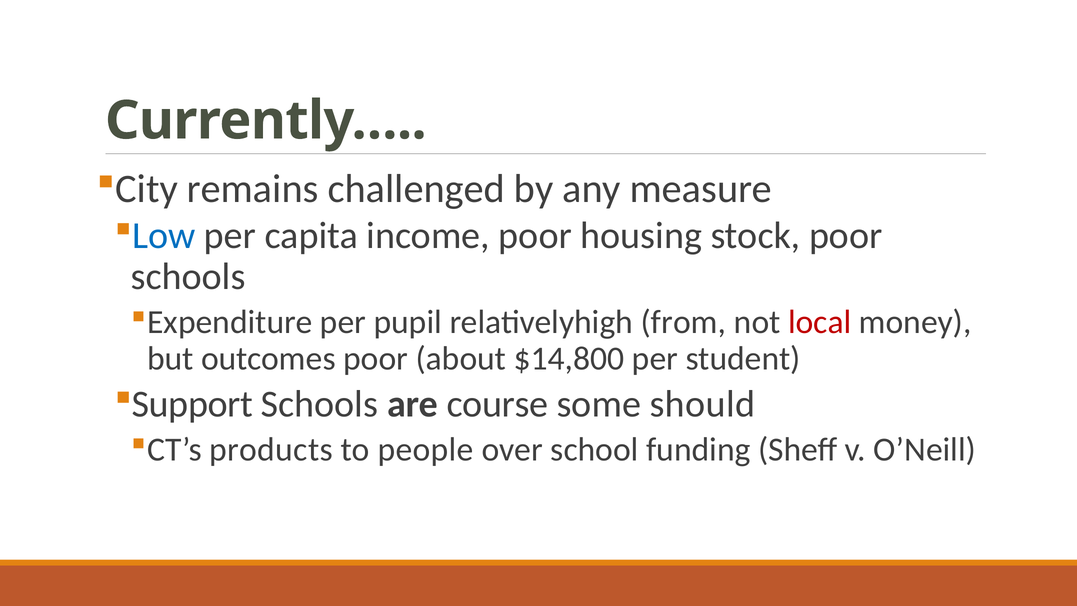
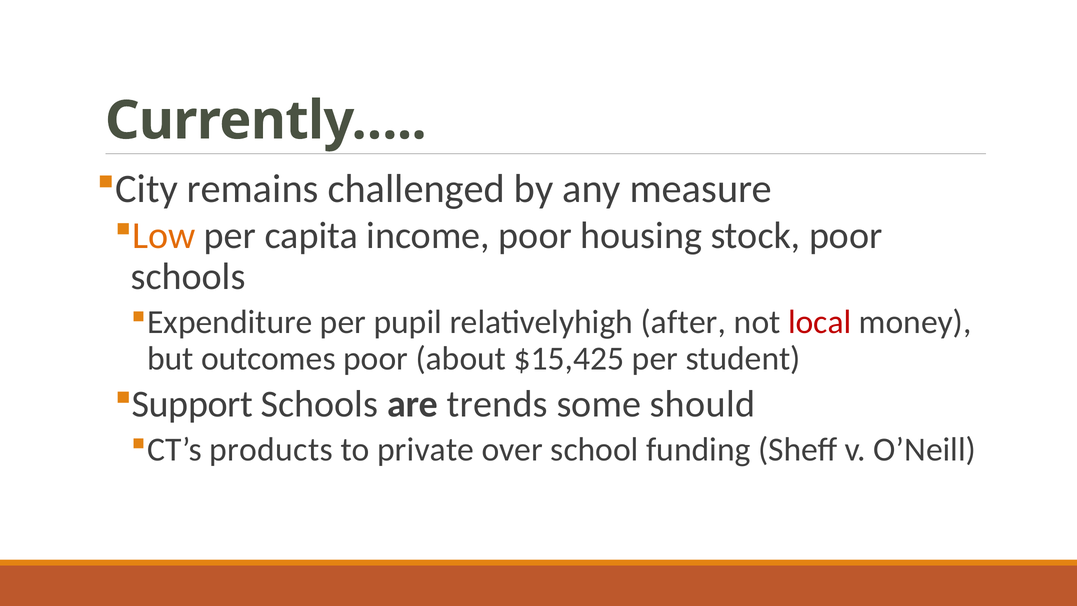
Low colour: blue -> orange (164, 236)
from: from -> after (683, 322)
$14,800: $14,800 -> $15,425 (569, 359)
course: course -> trends (497, 404)
people: people -> private (426, 450)
